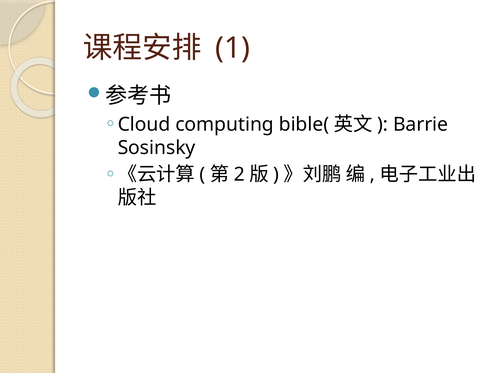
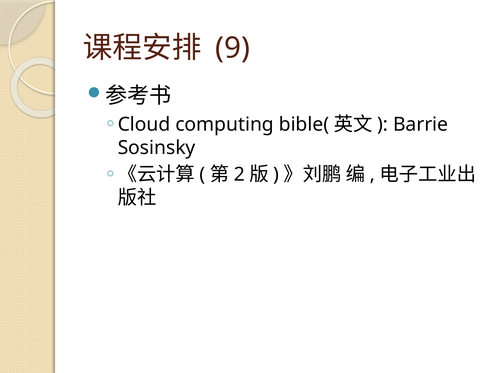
1: 1 -> 9 (233, 48)
